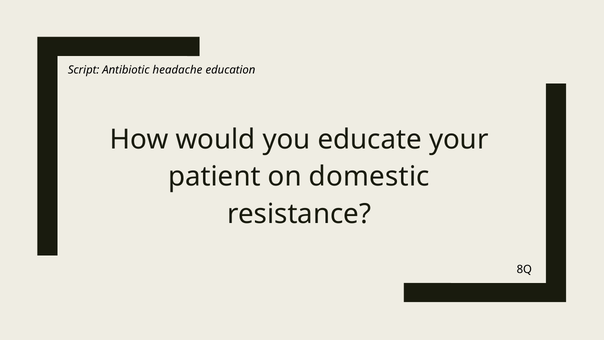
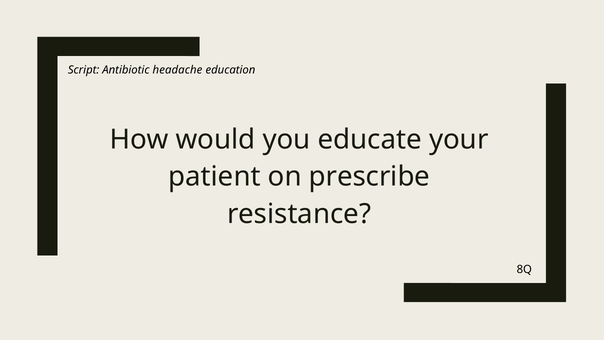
domestic: domestic -> prescribe (369, 177)
